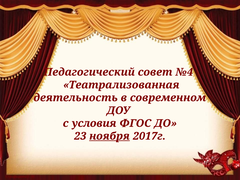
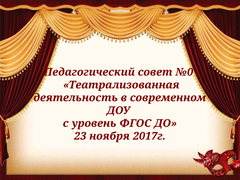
№4: №4 -> №0 (184, 72)
условия: условия -> уровень (94, 123)
ноября underline: present -> none (109, 136)
